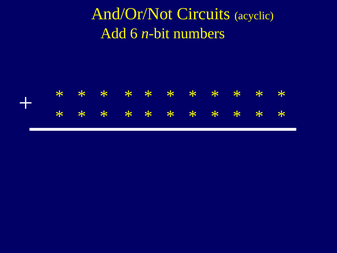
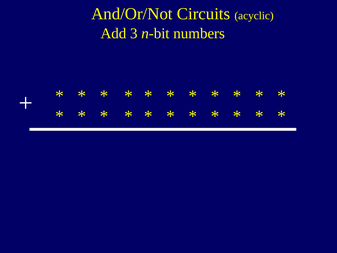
6: 6 -> 3 (134, 33)
